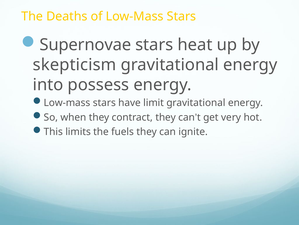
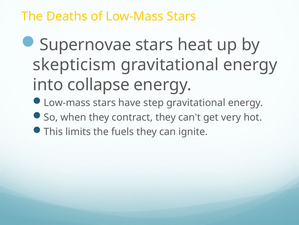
possess: possess -> collapse (98, 85)
limit: limit -> step (154, 103)
